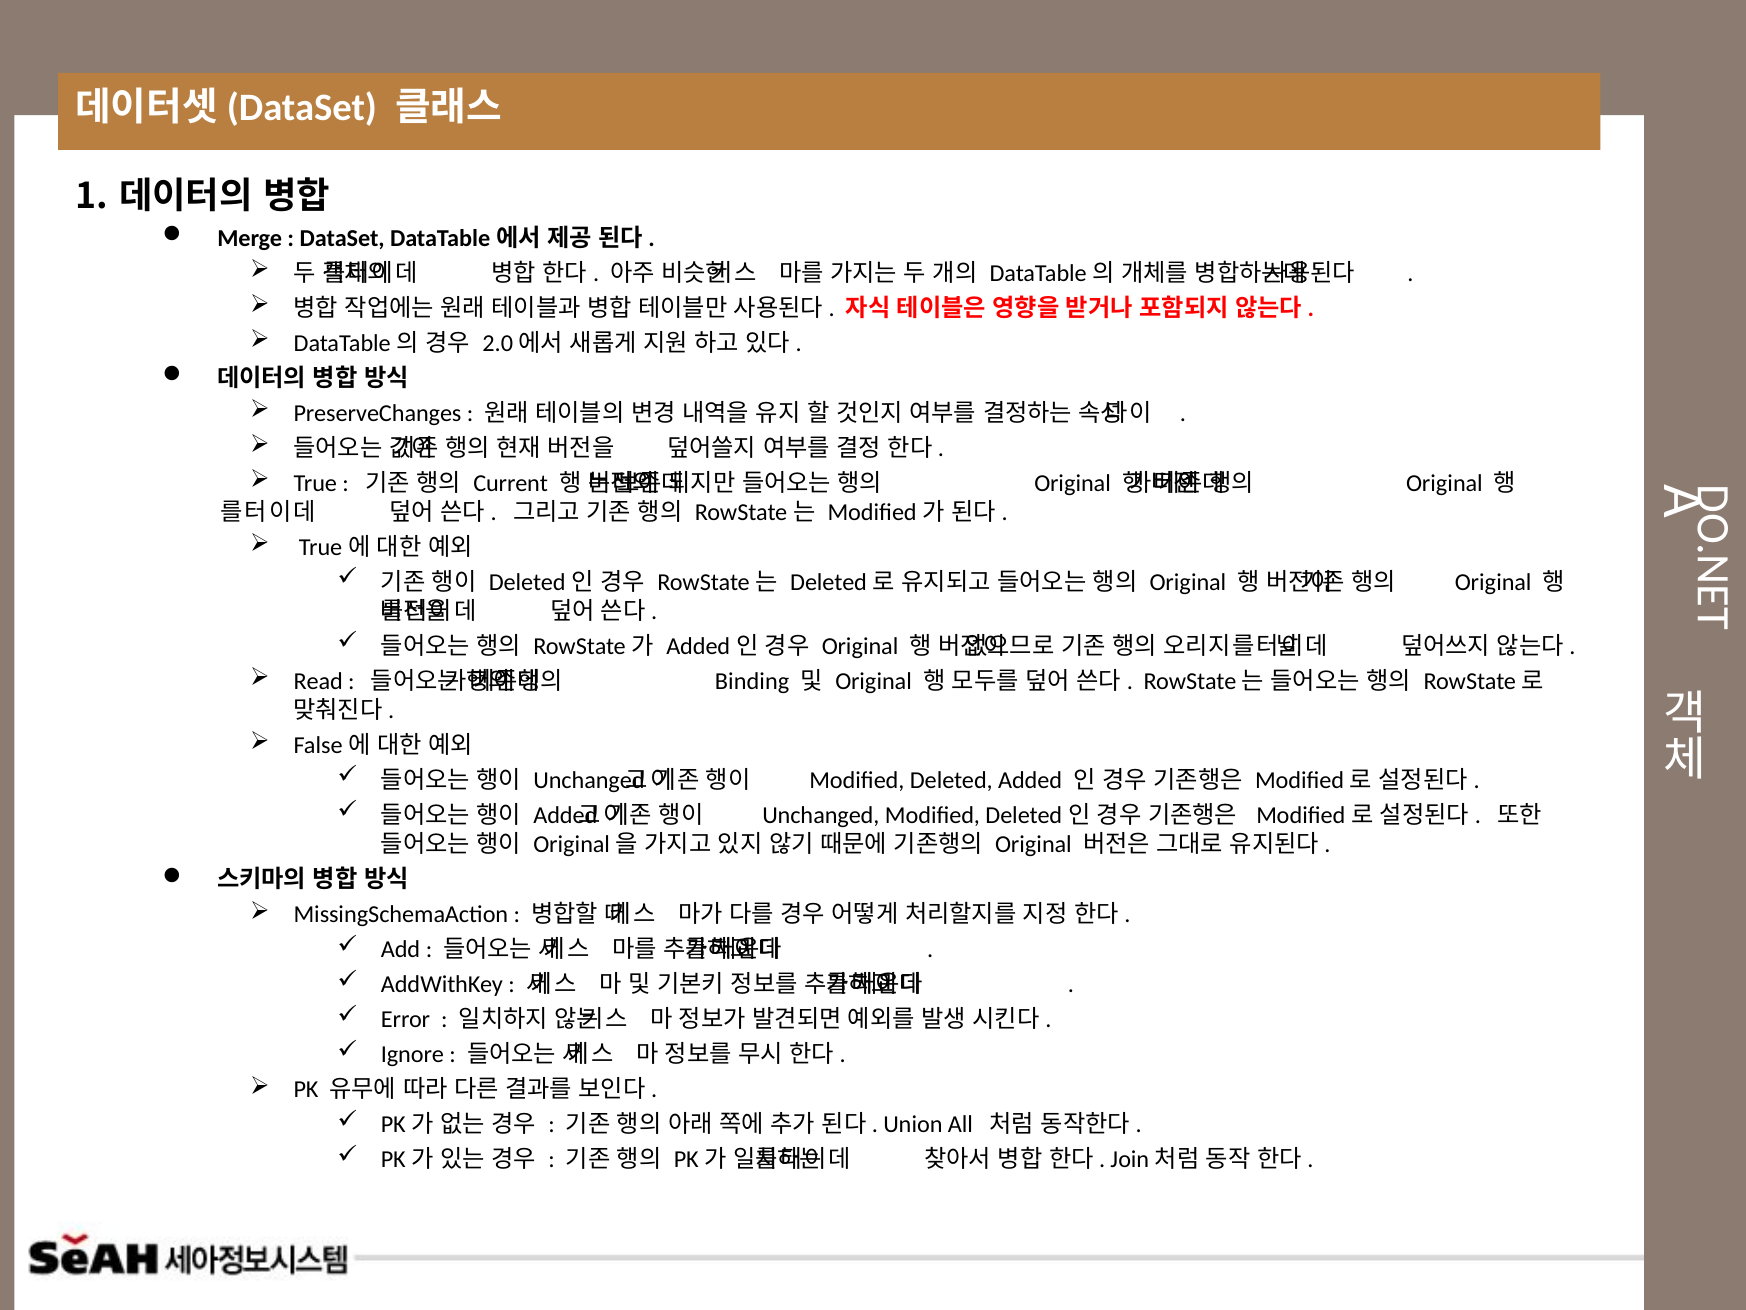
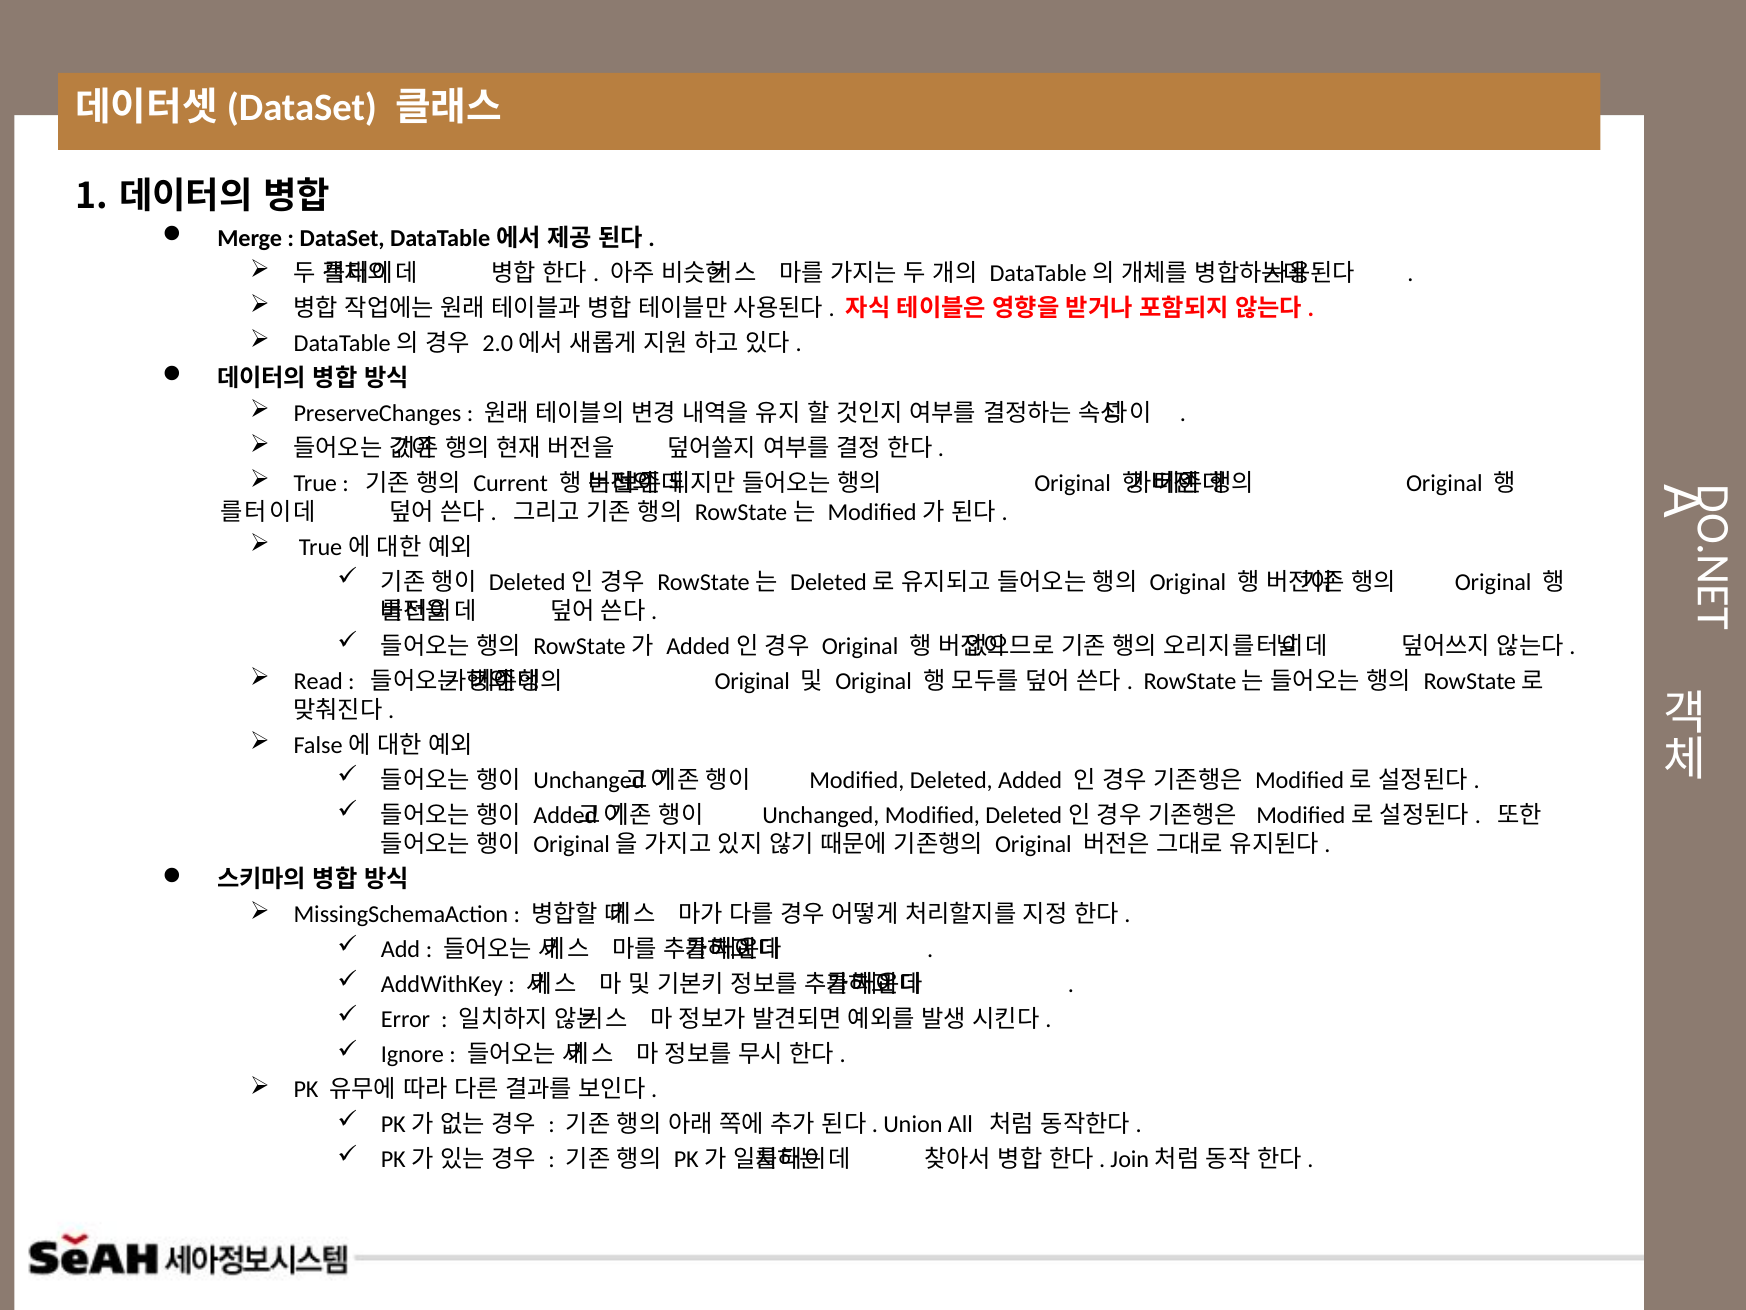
Binding: Binding -> Original (752, 681)
